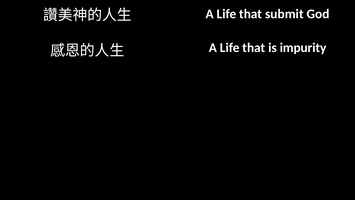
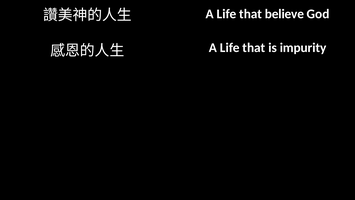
submit: submit -> believe (284, 14)
